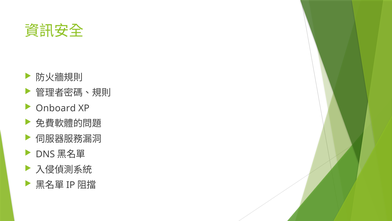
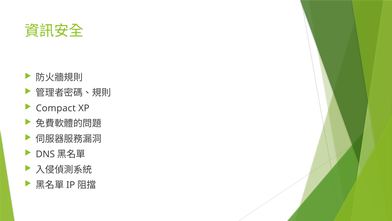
Onboard: Onboard -> Compact (56, 108)
